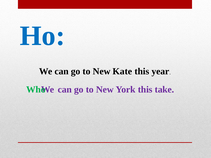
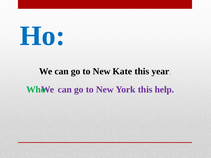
take: take -> help (164, 90)
